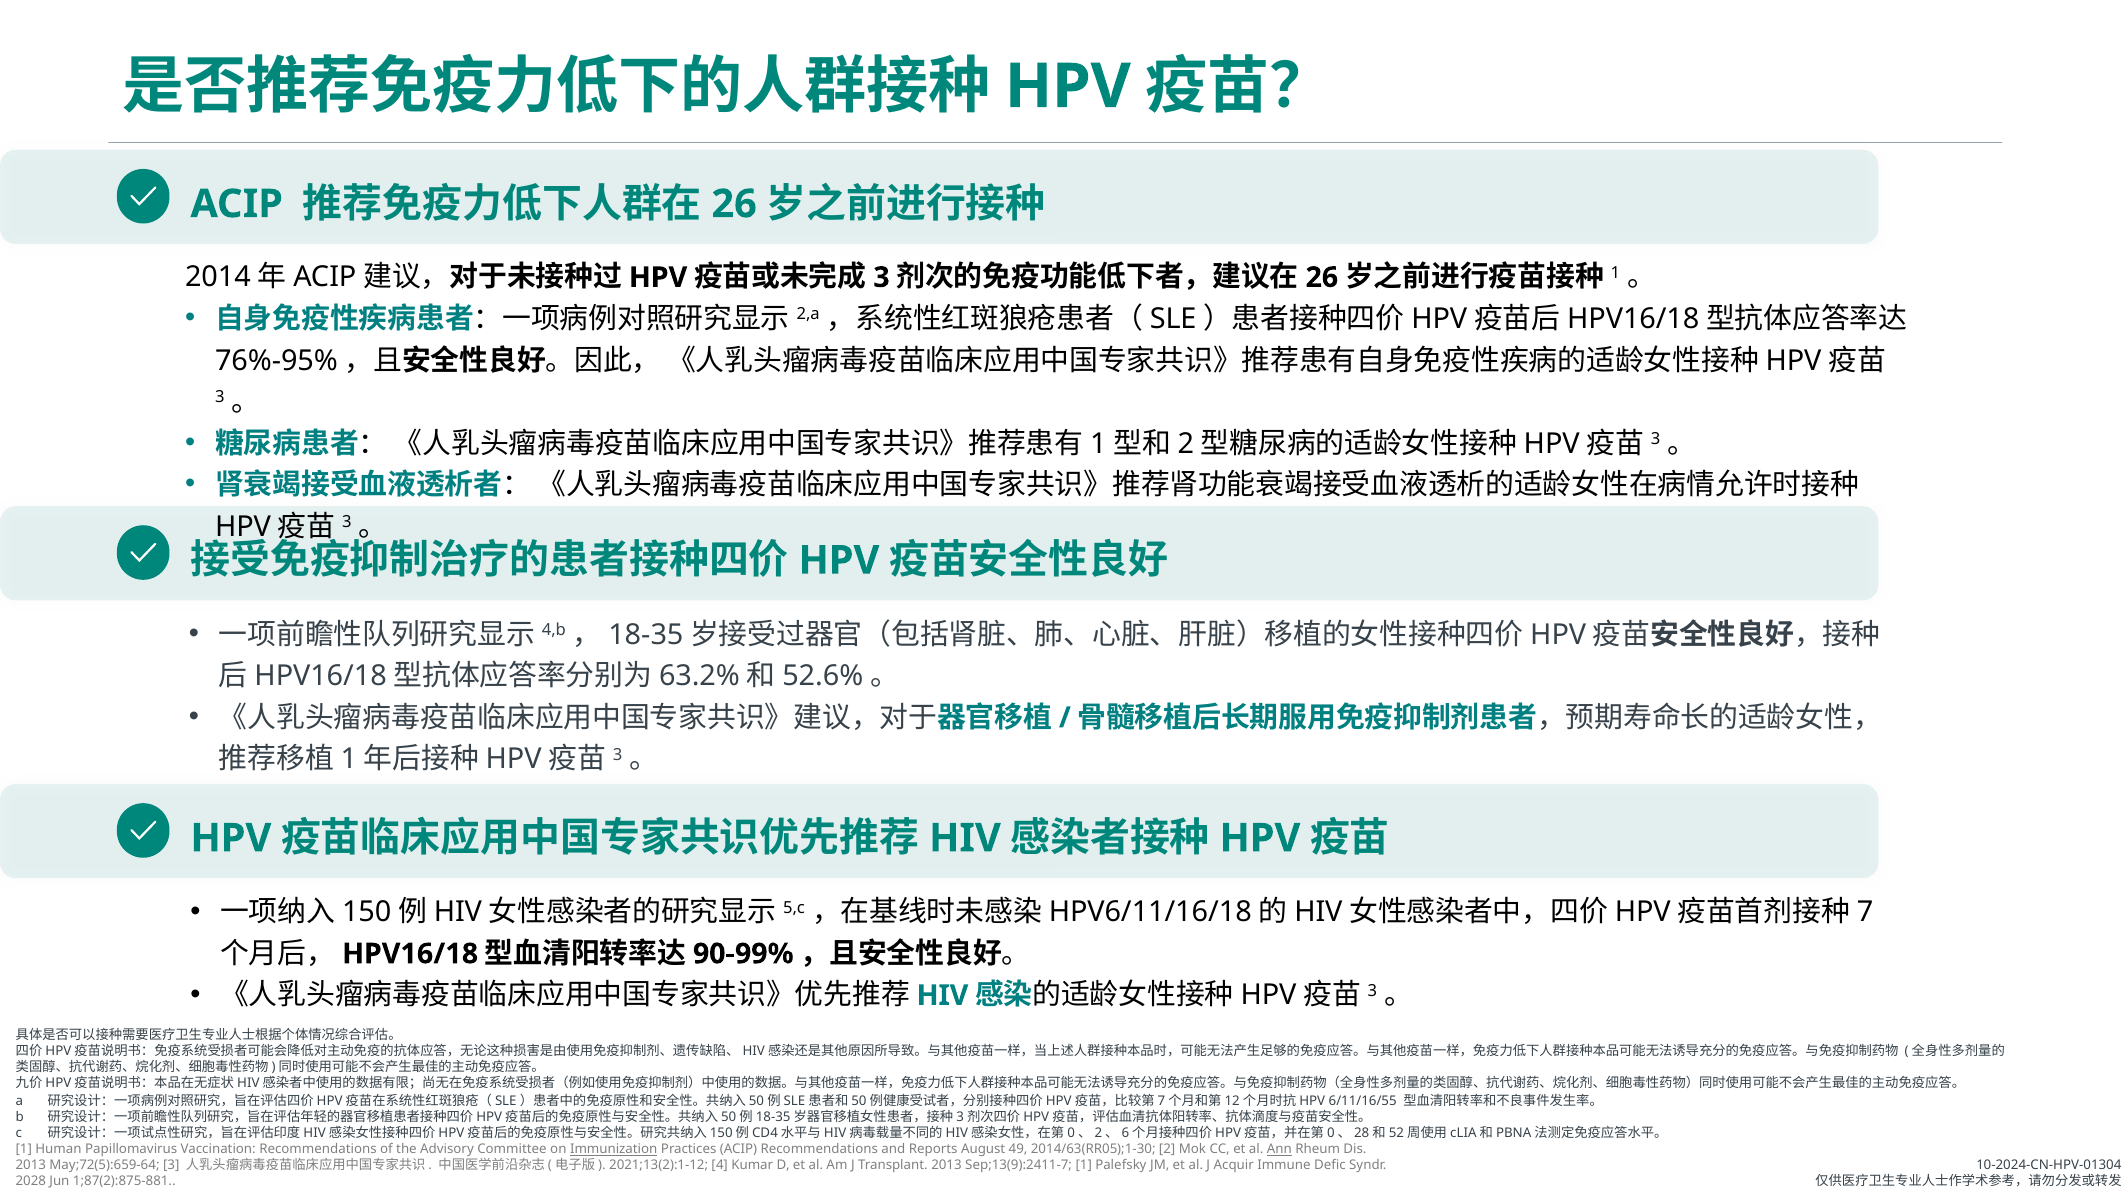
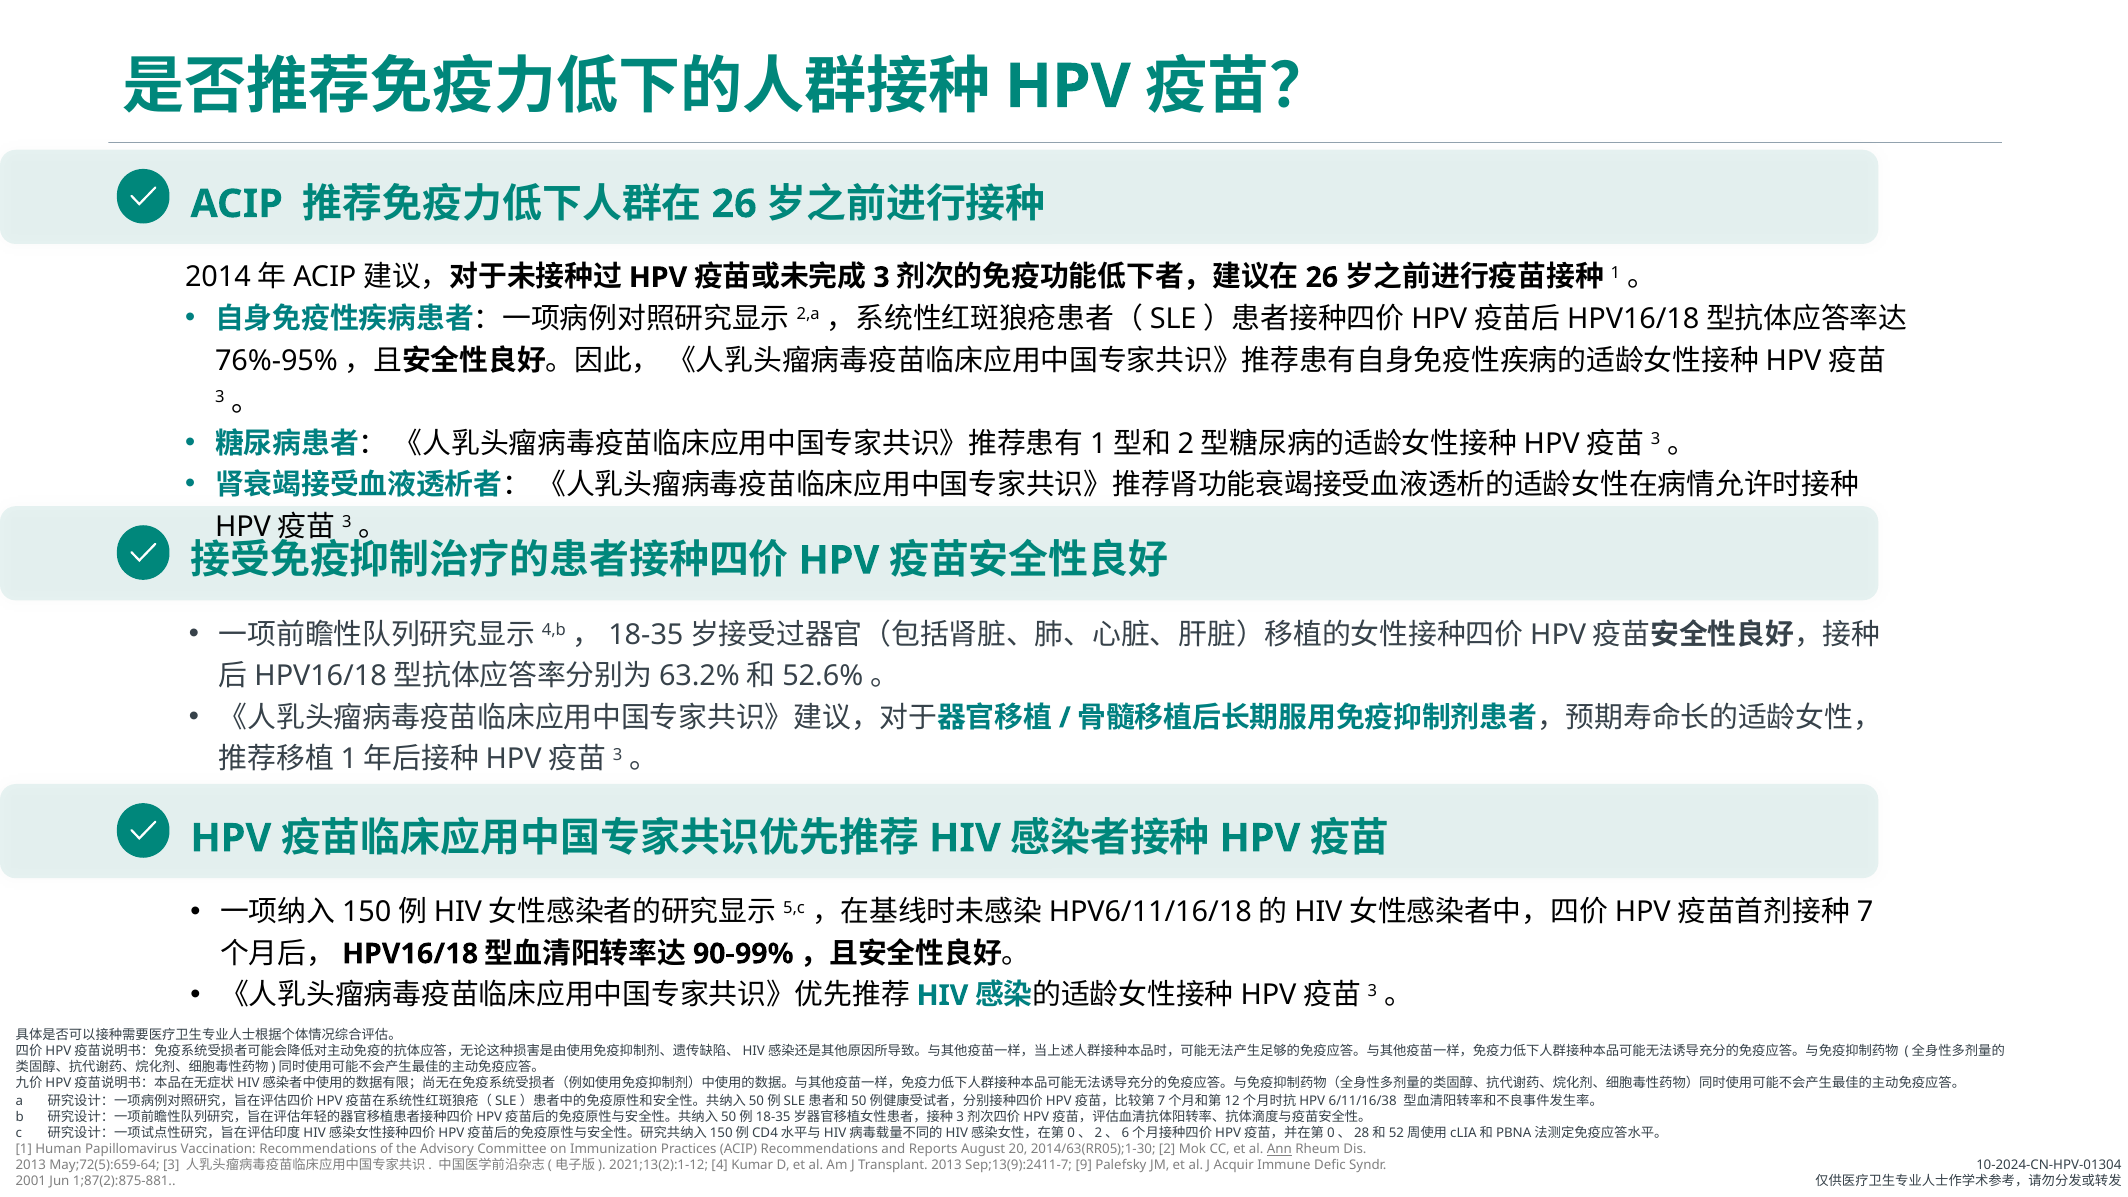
6/11/16/55: 6/11/16/55 -> 6/11/16/38 (1363, 1101)
Immunization underline: present -> none (614, 1149)
49: 49 -> 20 (1018, 1149)
Sep;13(9):2411-7 1: 1 -> 9 (1084, 1165)
2028: 2028 -> 2001 (31, 1181)
